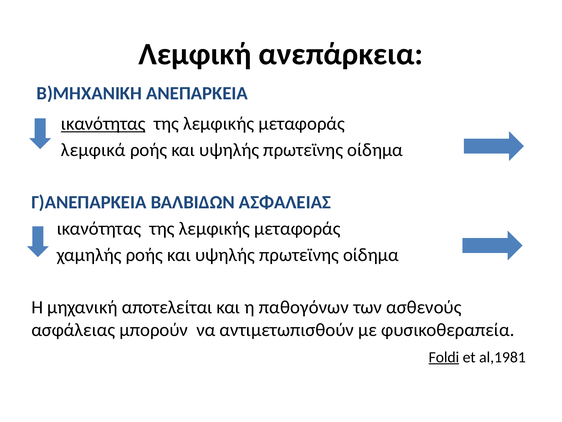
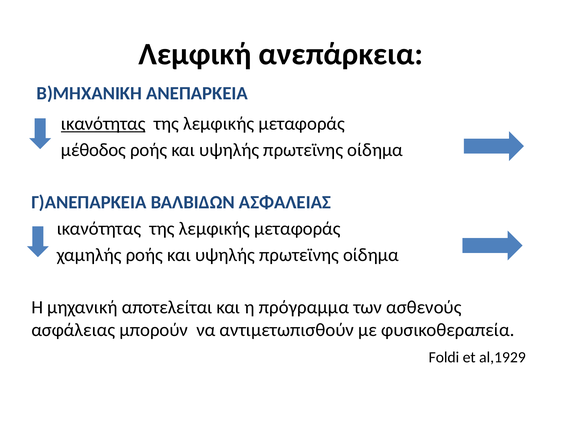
λεμφικά: λεμφικά -> μέθοδος (93, 150)
παθογόνων: παθογόνων -> πρόγραμμα (304, 307)
Foldi underline: present -> none (444, 357)
al,1981: al,1981 -> al,1929 (502, 357)
